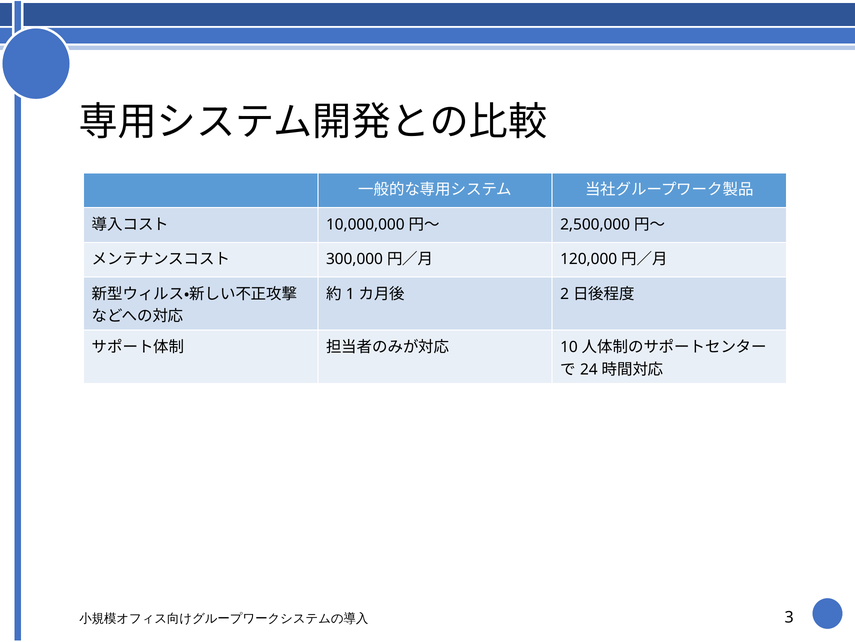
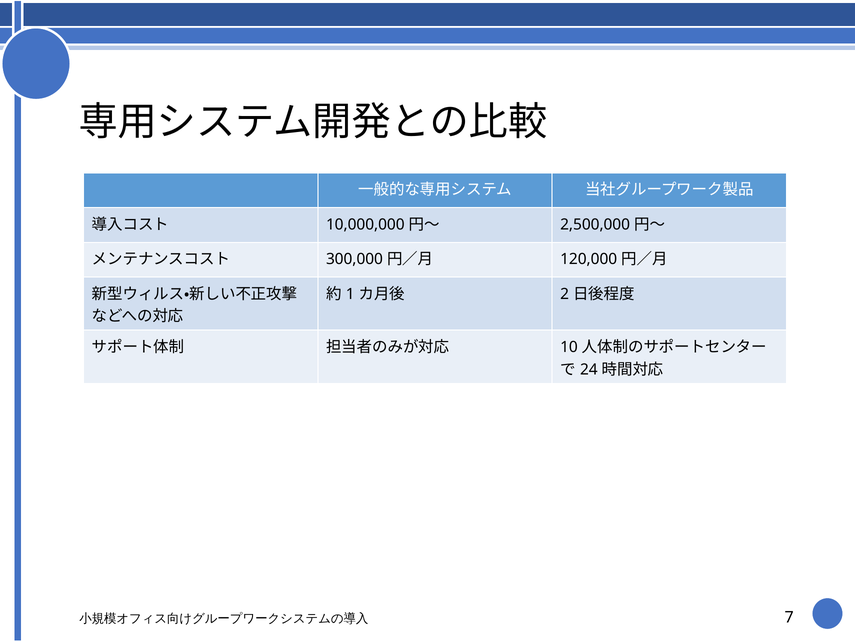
3: 3 -> 7 (789, 617)
